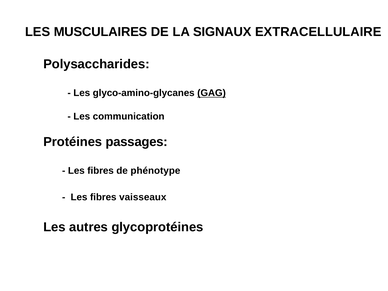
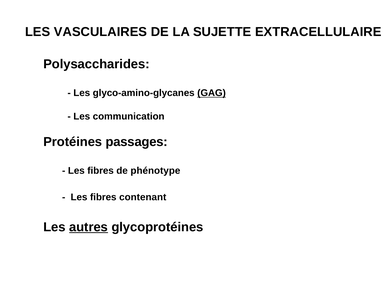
MUSCULAIRES: MUSCULAIRES -> VASCULAIRES (101, 32)
SIGNAUX: SIGNAUX -> SUJETTE (222, 32)
vaisseaux: vaisseaux -> contenant (143, 197)
autres underline: none -> present (89, 227)
